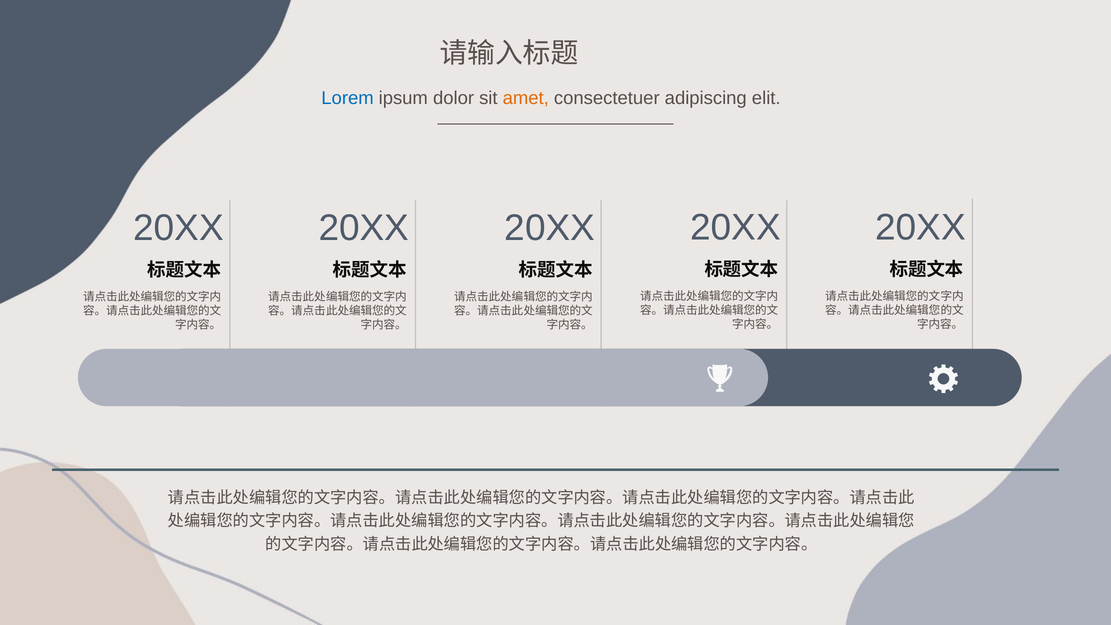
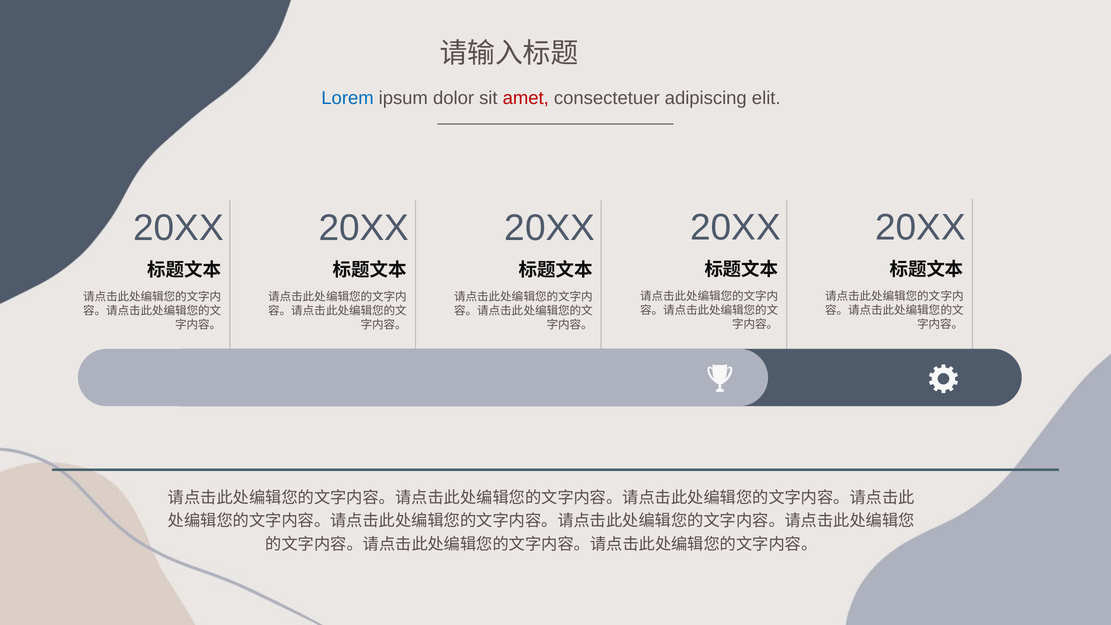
amet colour: orange -> red (526, 98)
